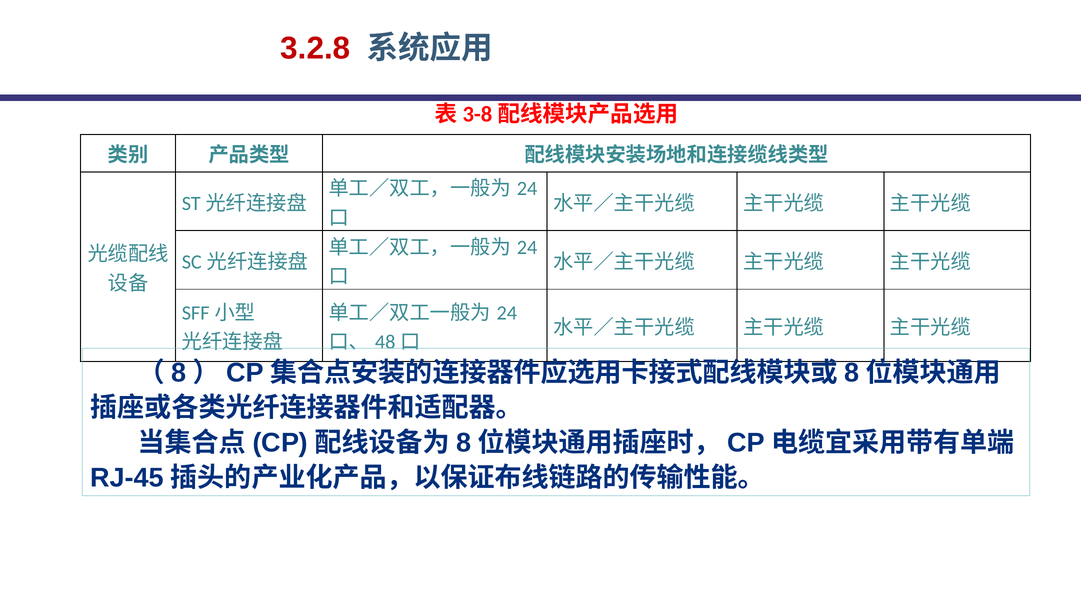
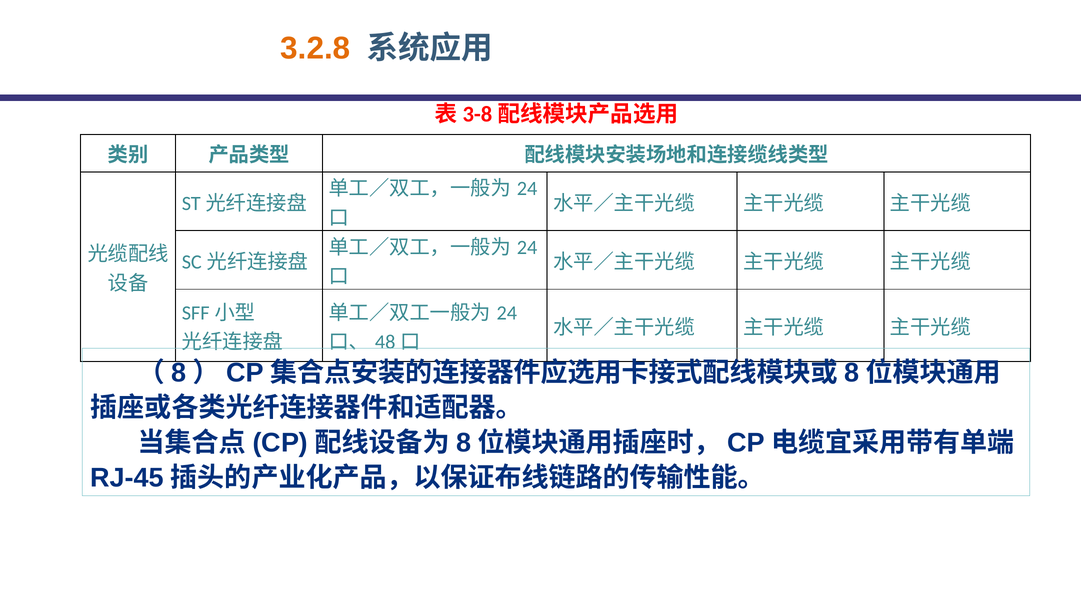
3.2.8 colour: red -> orange (315, 48)
